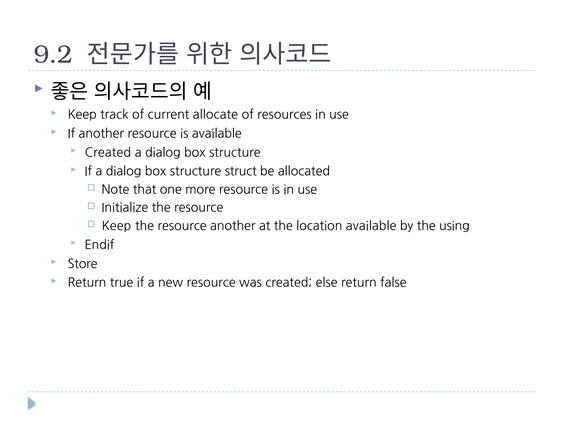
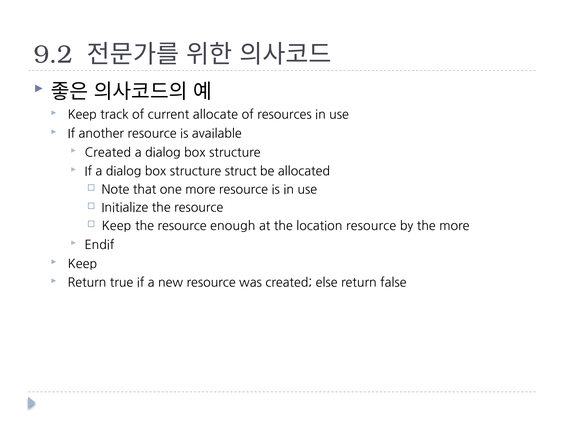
resource another: another -> enough (233, 226)
location available: available -> resource (371, 226)
the using: using -> more (454, 226)
Store: Store -> Keep (82, 264)
